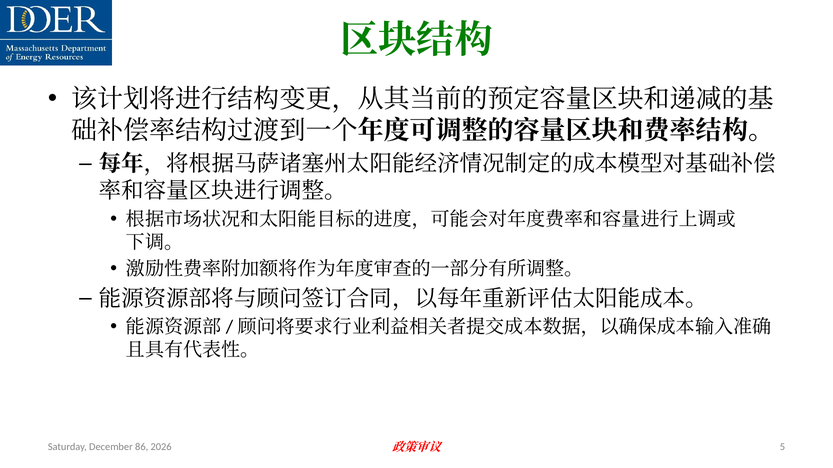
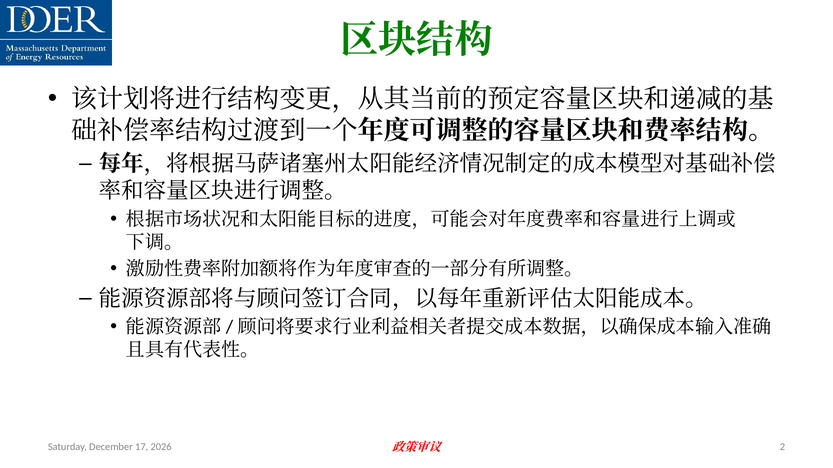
86: 86 -> 17 (142, 447)
5: 5 -> 2 (783, 447)
